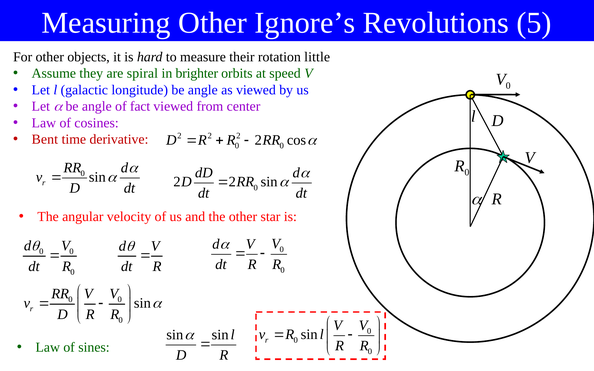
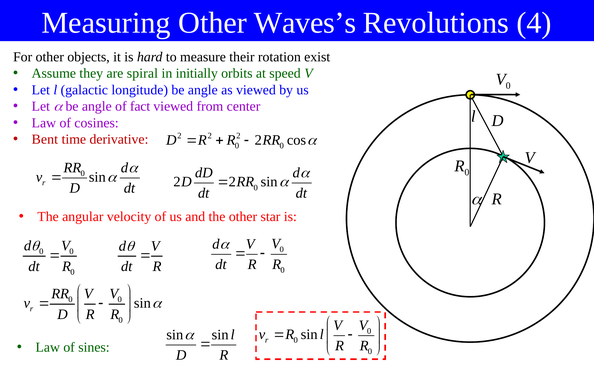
Ignore’s: Ignore’s -> Waves’s (305, 23)
5: 5 -> 4 (534, 23)
little: little -> exist (317, 57)
brighter: brighter -> initially (197, 74)
